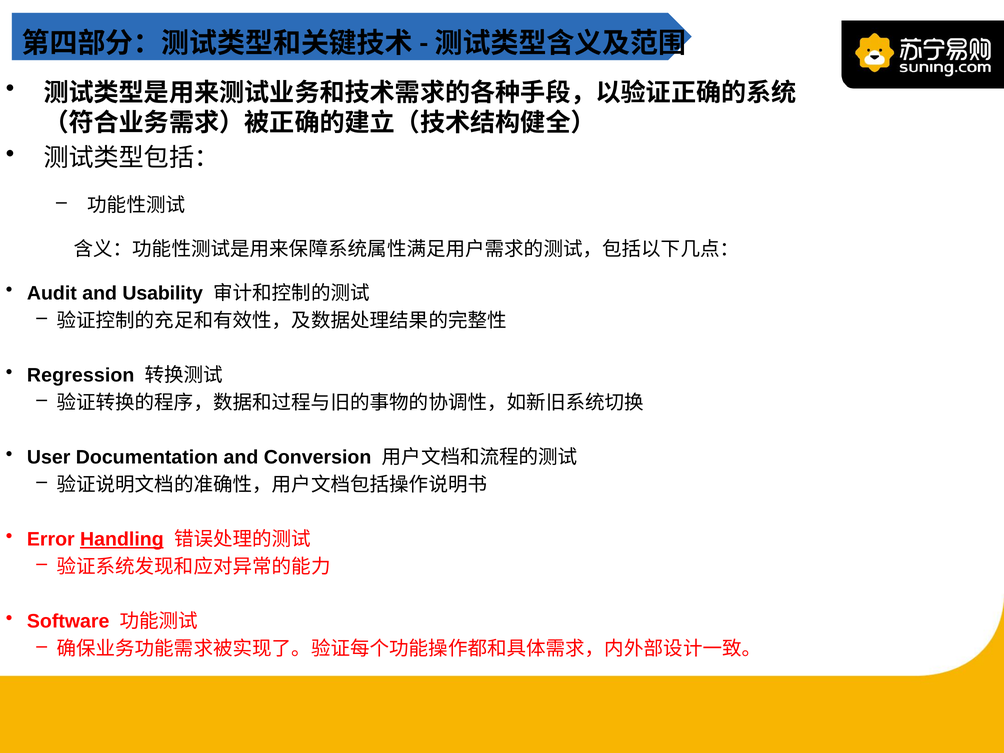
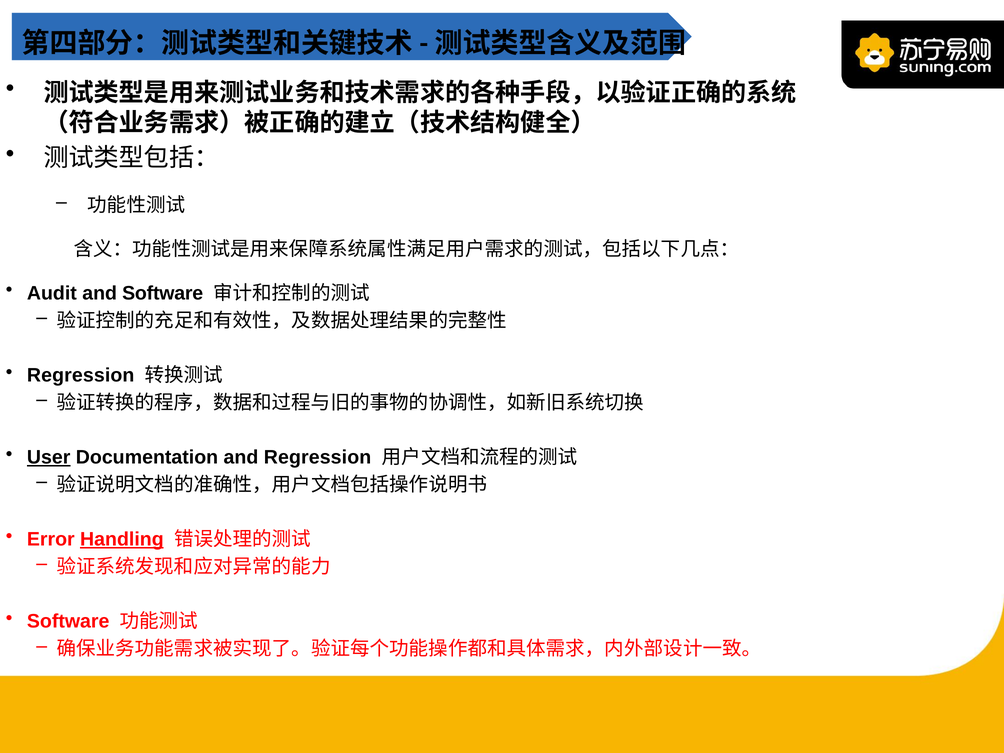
and Usability: Usability -> Software (163, 293)
User underline: none -> present (49, 457)
and Conversion: Conversion -> Regression (318, 457)
